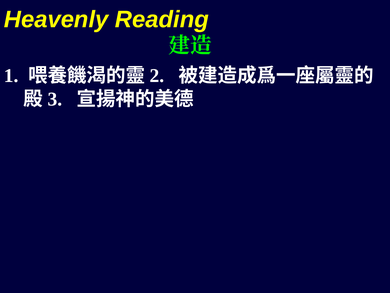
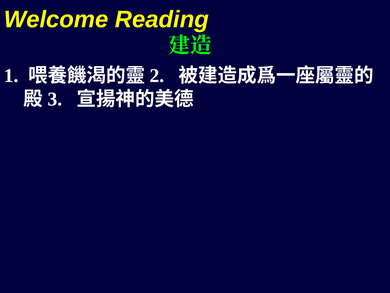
Heavenly: Heavenly -> Welcome (56, 20)
